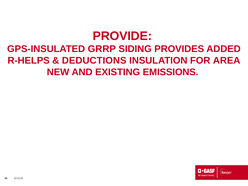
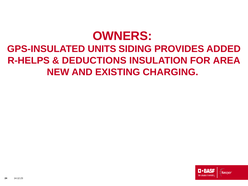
PROVIDE: PROVIDE -> OWNERS (122, 36)
GRRP: GRRP -> UNITS (102, 49)
EMISSIONS: EMISSIONS -> CHARGING (170, 72)
